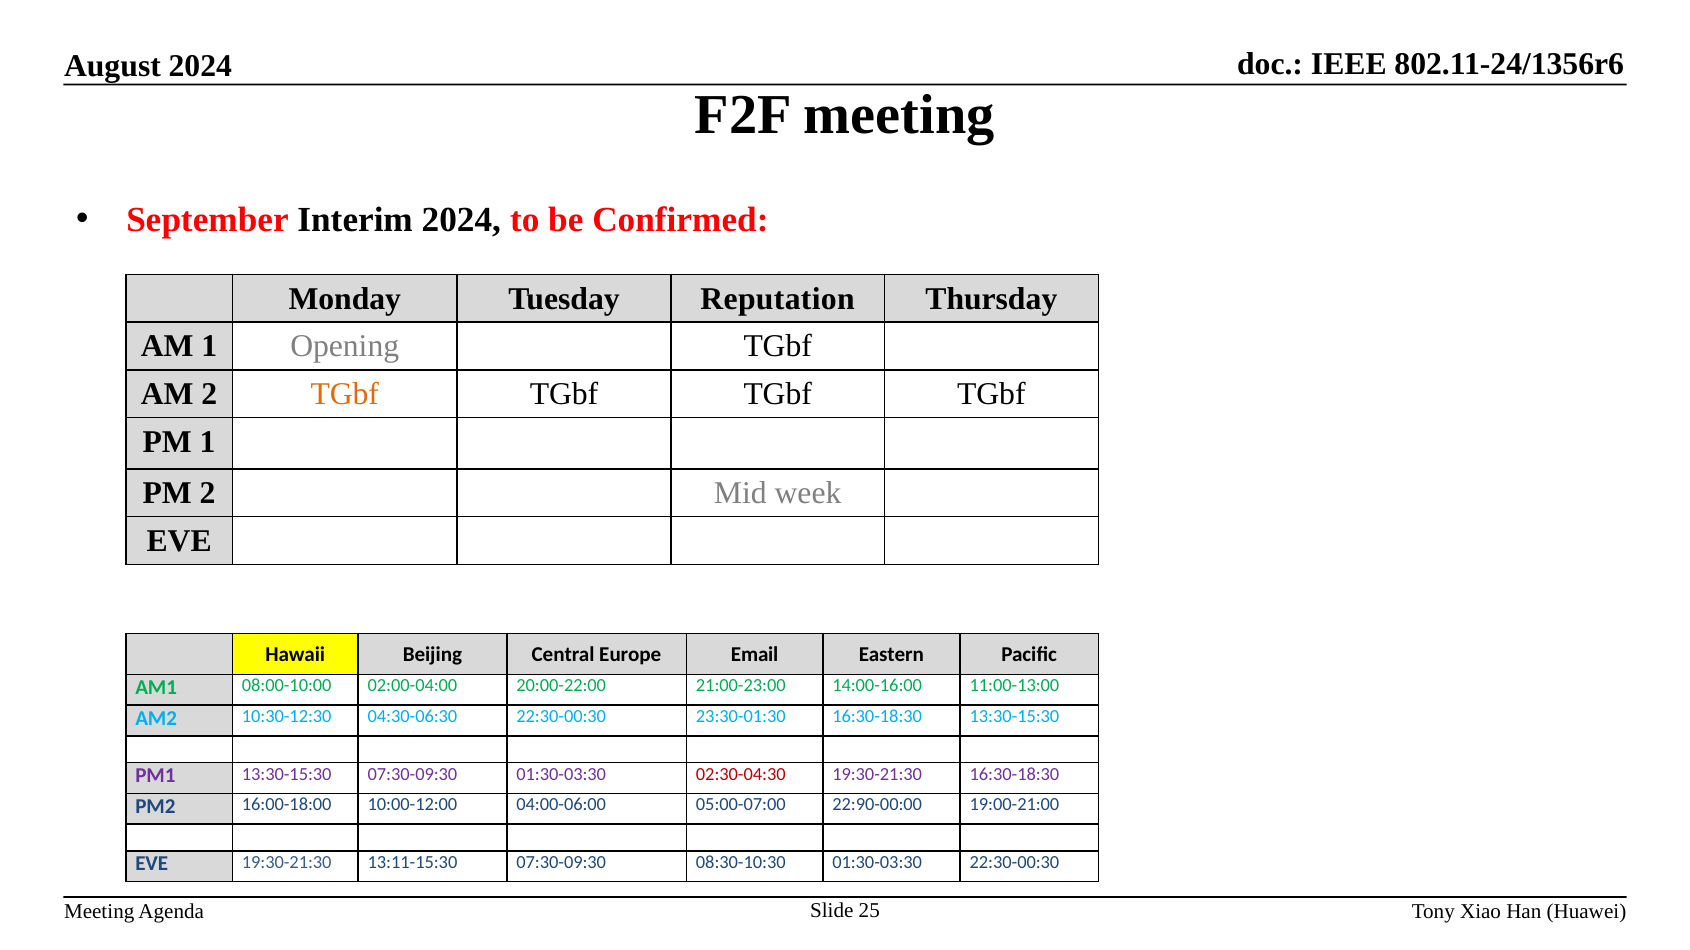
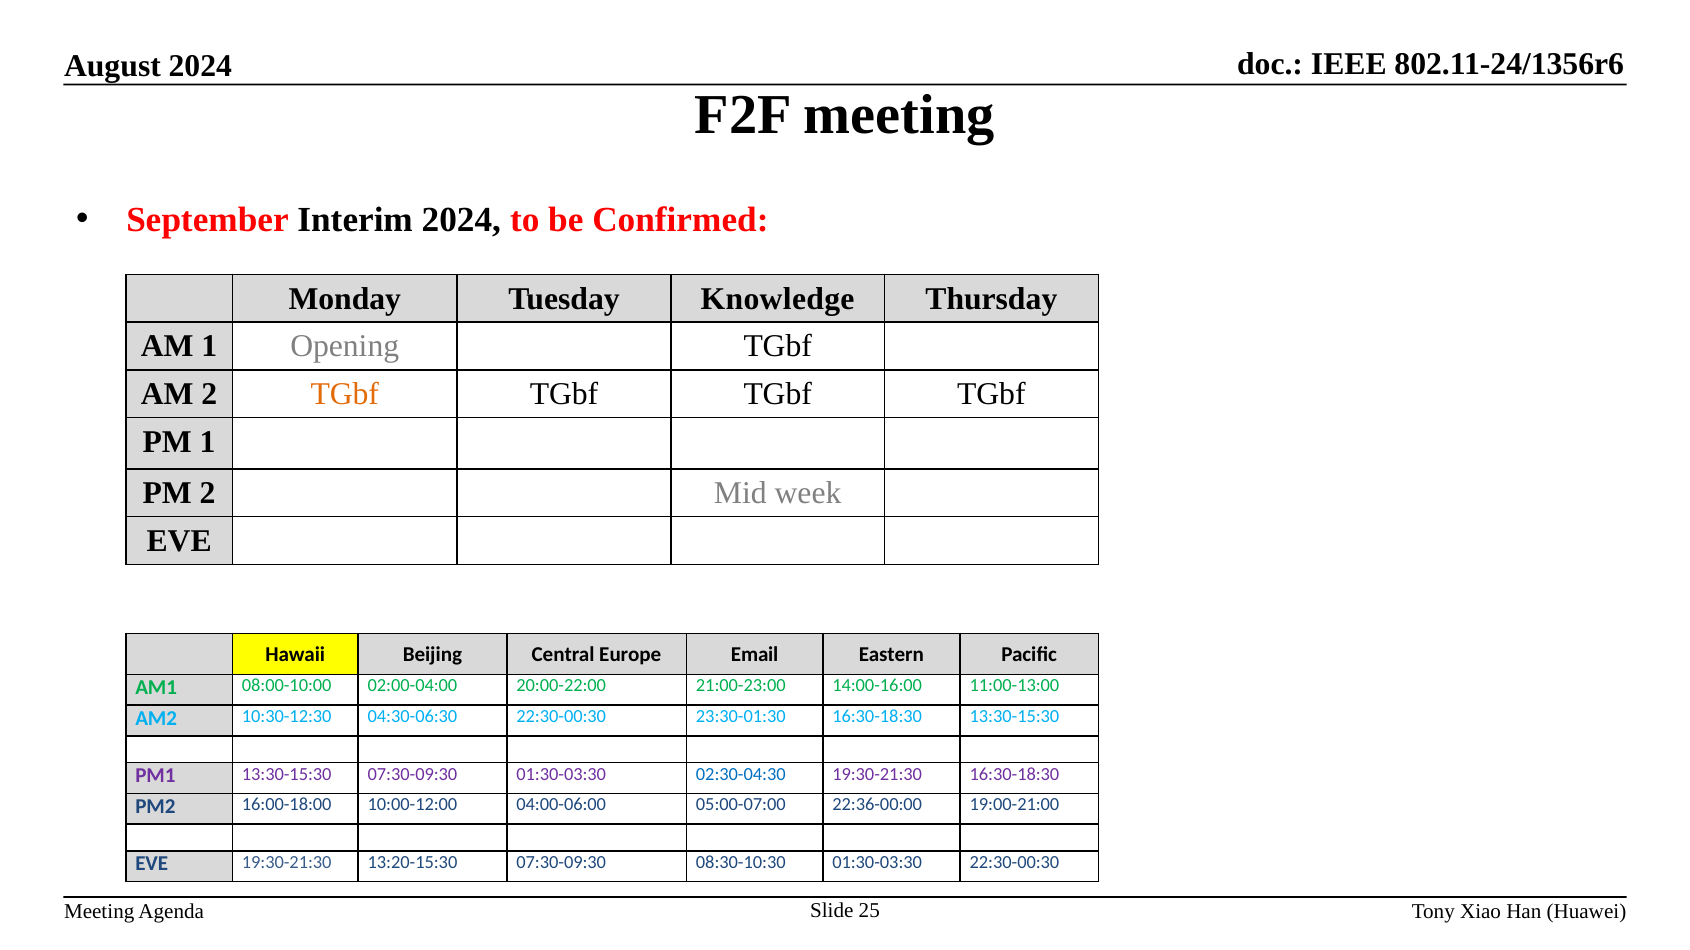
Reputation: Reputation -> Knowledge (778, 299)
02:30-04:30 colour: red -> blue (741, 774)
22:90-00:00: 22:90-00:00 -> 22:36-00:00 (877, 805)
13:11-15:30: 13:11-15:30 -> 13:20-15:30 (413, 863)
